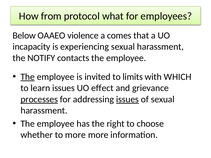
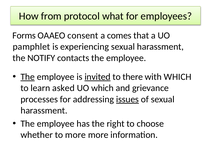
Below: Below -> Forms (24, 35)
violence: violence -> consent (83, 35)
incapacity: incapacity -> pamphlet (31, 47)
invited underline: none -> present (98, 77)
limits: limits -> there (133, 77)
learn issues: issues -> asked (63, 88)
UO effect: effect -> which (102, 88)
processes underline: present -> none (39, 99)
